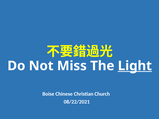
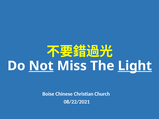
Not underline: none -> present (41, 66)
